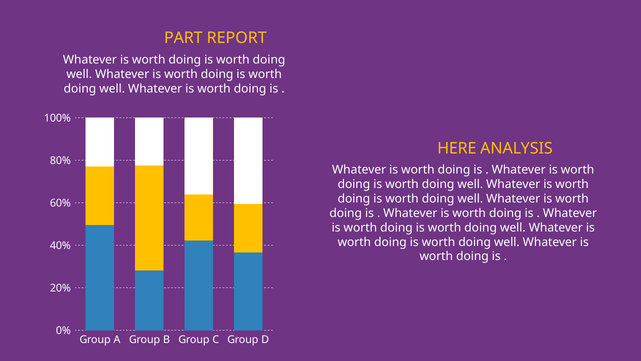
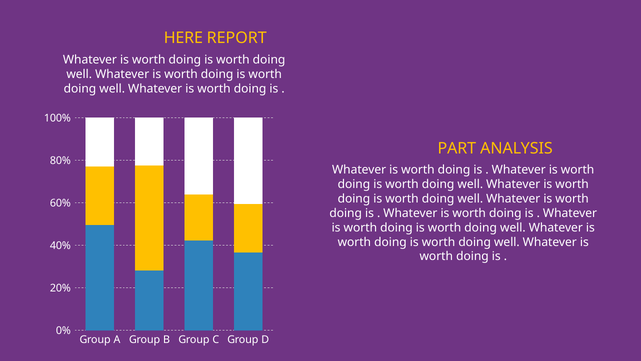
PART: PART -> HERE (183, 38)
HERE: HERE -> PART (457, 148)
